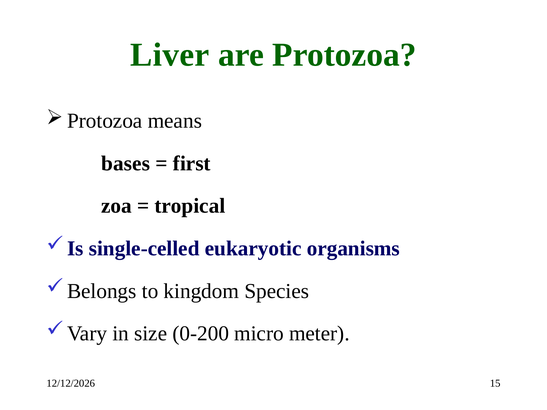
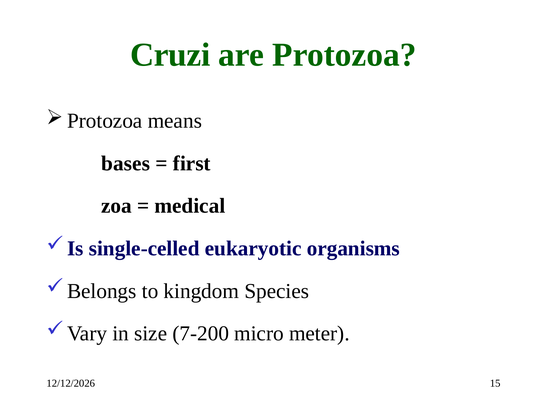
Liver: Liver -> Cruzi (170, 55)
tropical: tropical -> medical (190, 206)
0-200: 0-200 -> 7-200 (201, 334)
